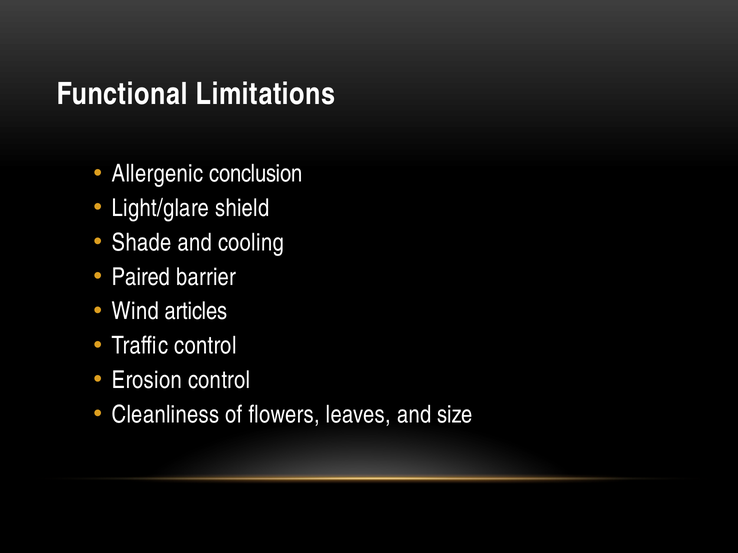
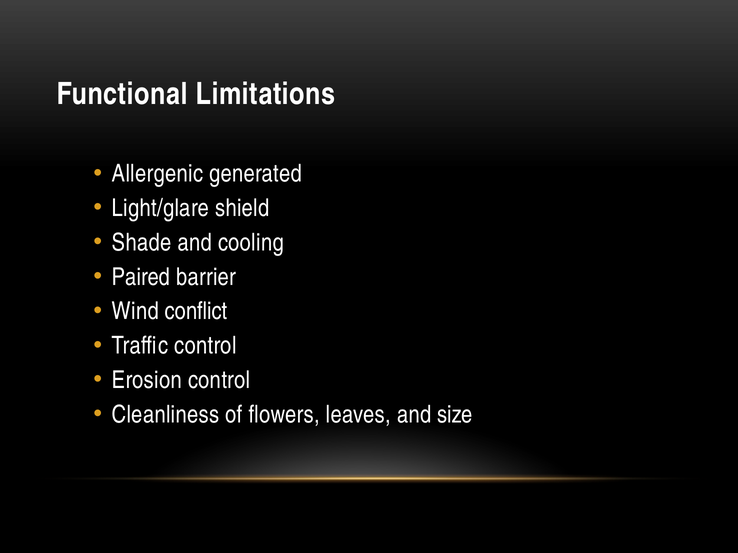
conclusion: conclusion -> generated (256, 174)
articles: articles -> conflict (196, 312)
